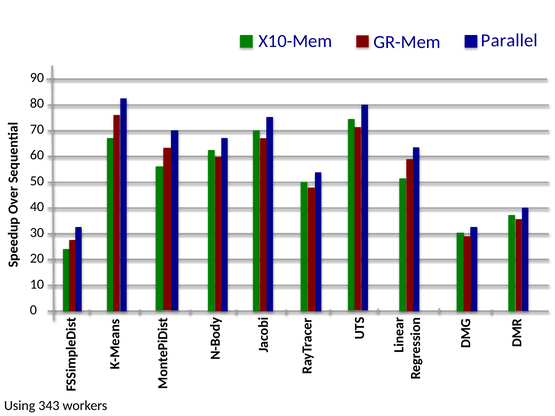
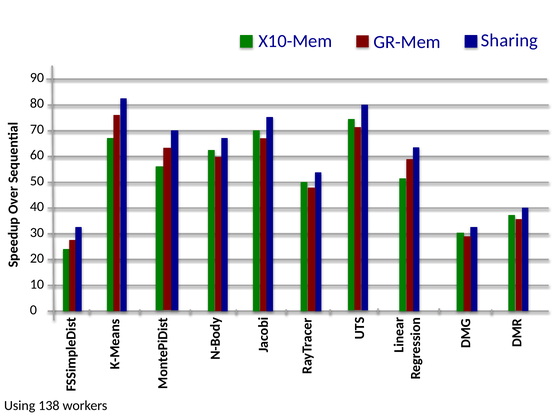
Parallel: Parallel -> Sharing (509, 40)
343: 343 -> 138 (49, 406)
